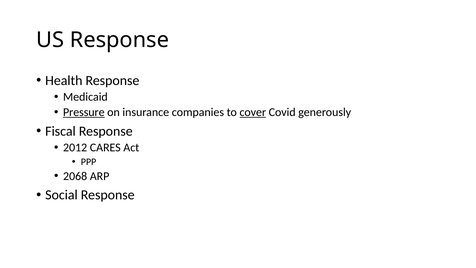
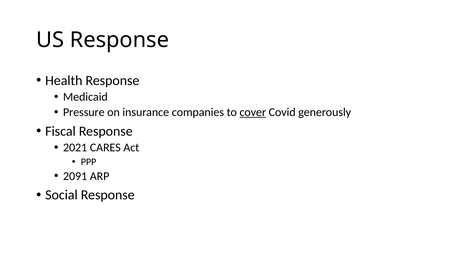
Pressure underline: present -> none (84, 112)
2012: 2012 -> 2021 (75, 147)
2068: 2068 -> 2091 (75, 176)
